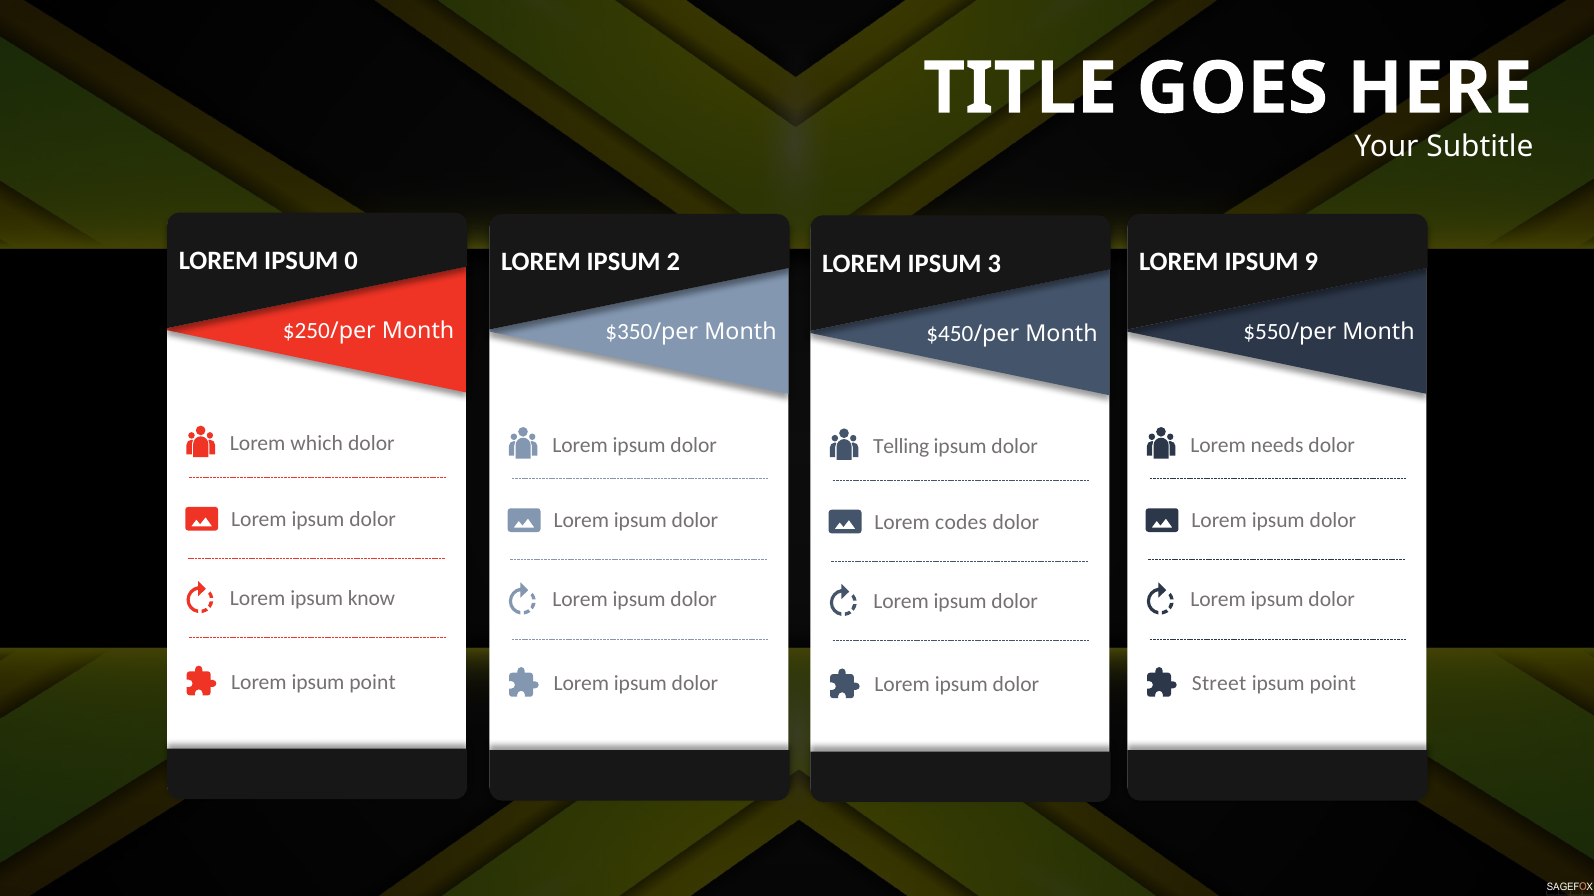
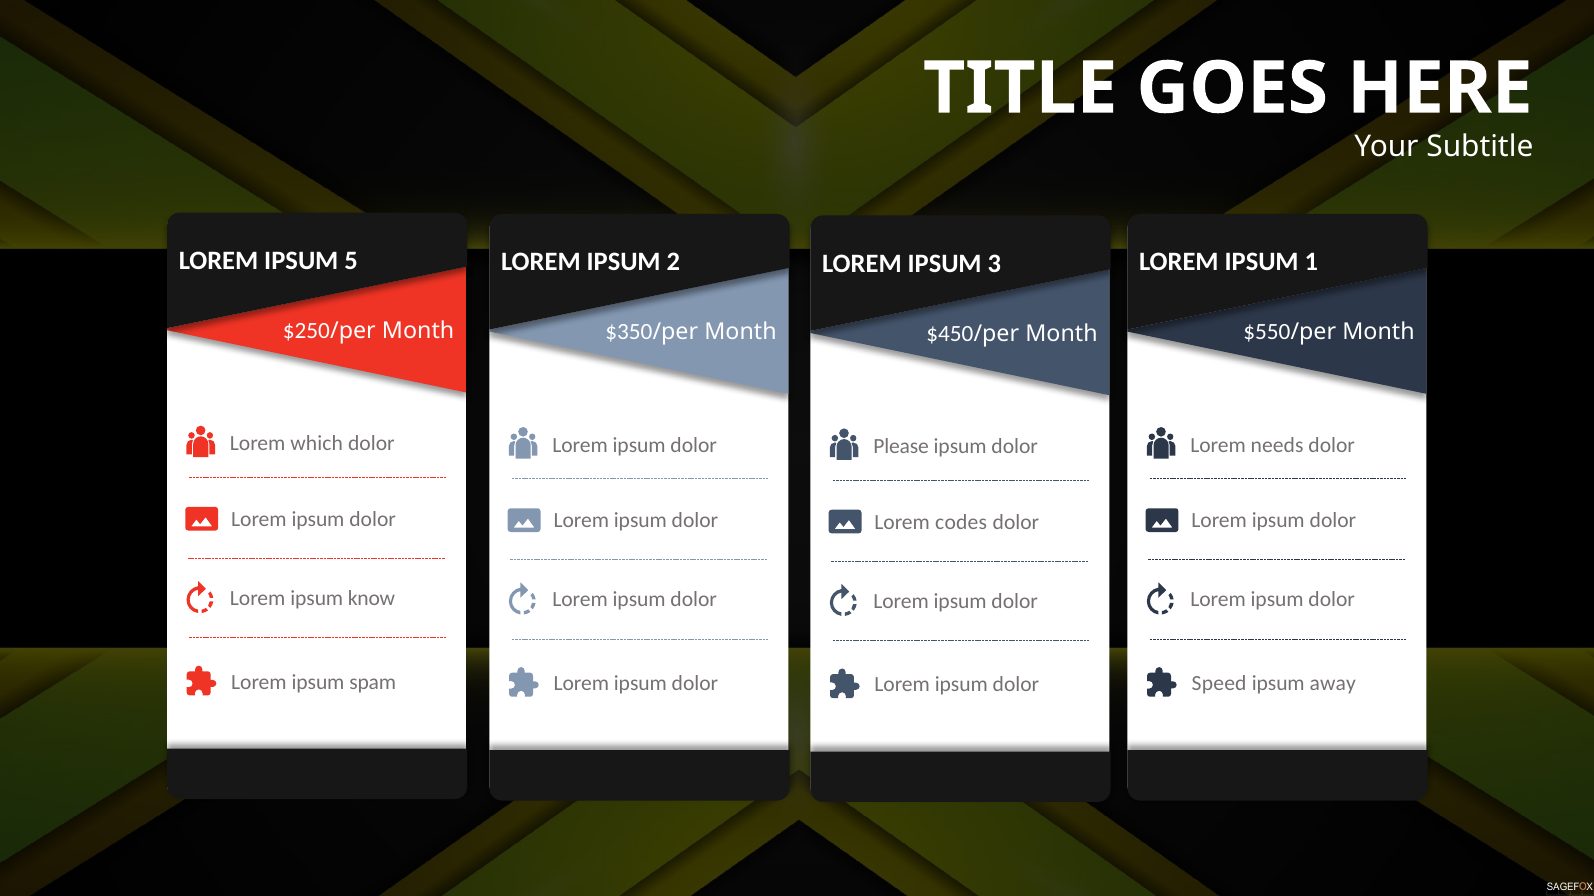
0: 0 -> 5 (351, 261)
9: 9 -> 1 (1311, 262)
Telling: Telling -> Please (901, 447)
Lorem ipsum point: point -> spam (373, 682)
Street: Street -> Speed (1219, 684)
point: point -> away (1333, 684)
